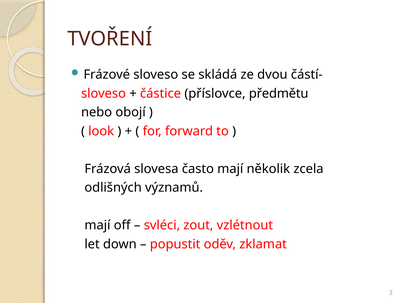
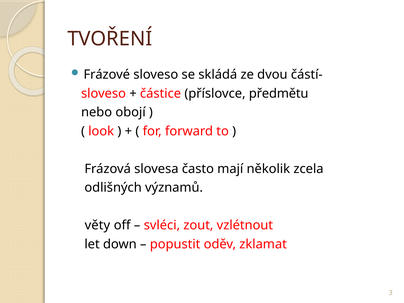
mají: mají -> věty (97, 225)
